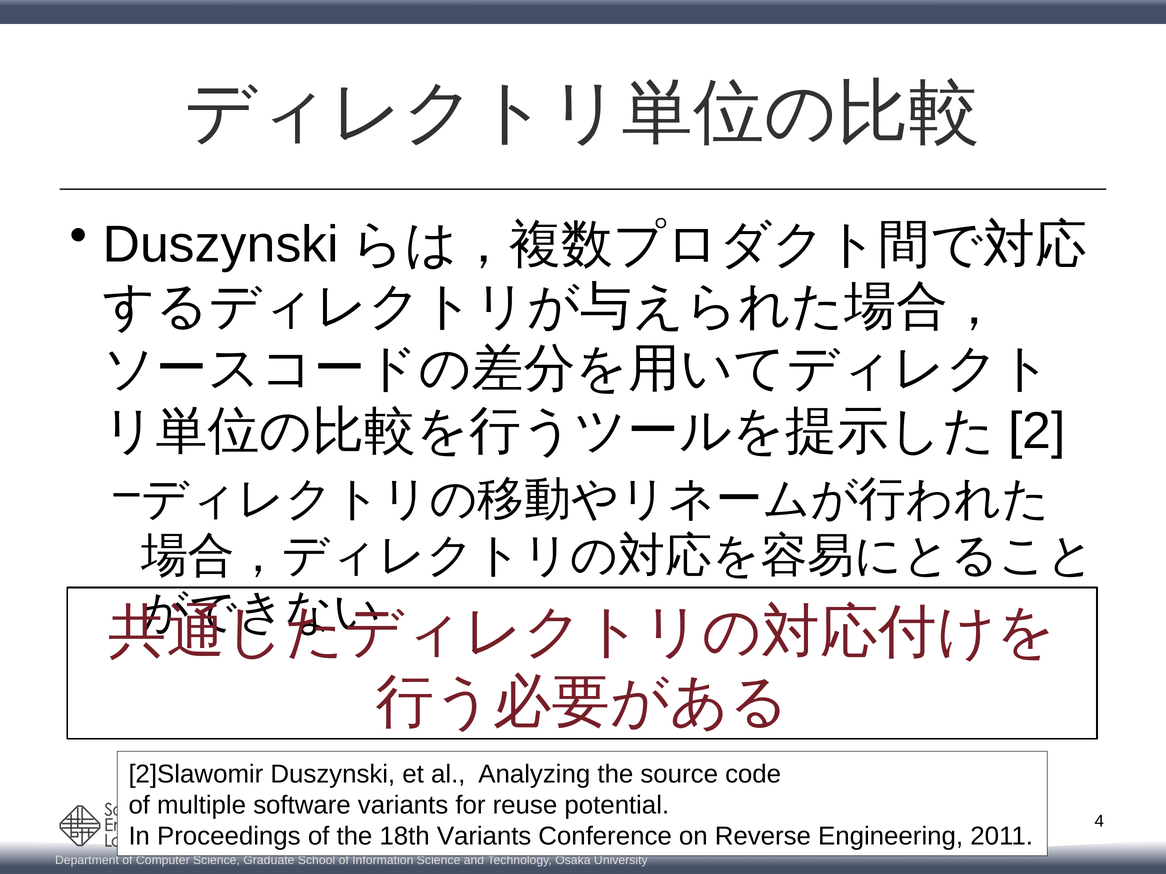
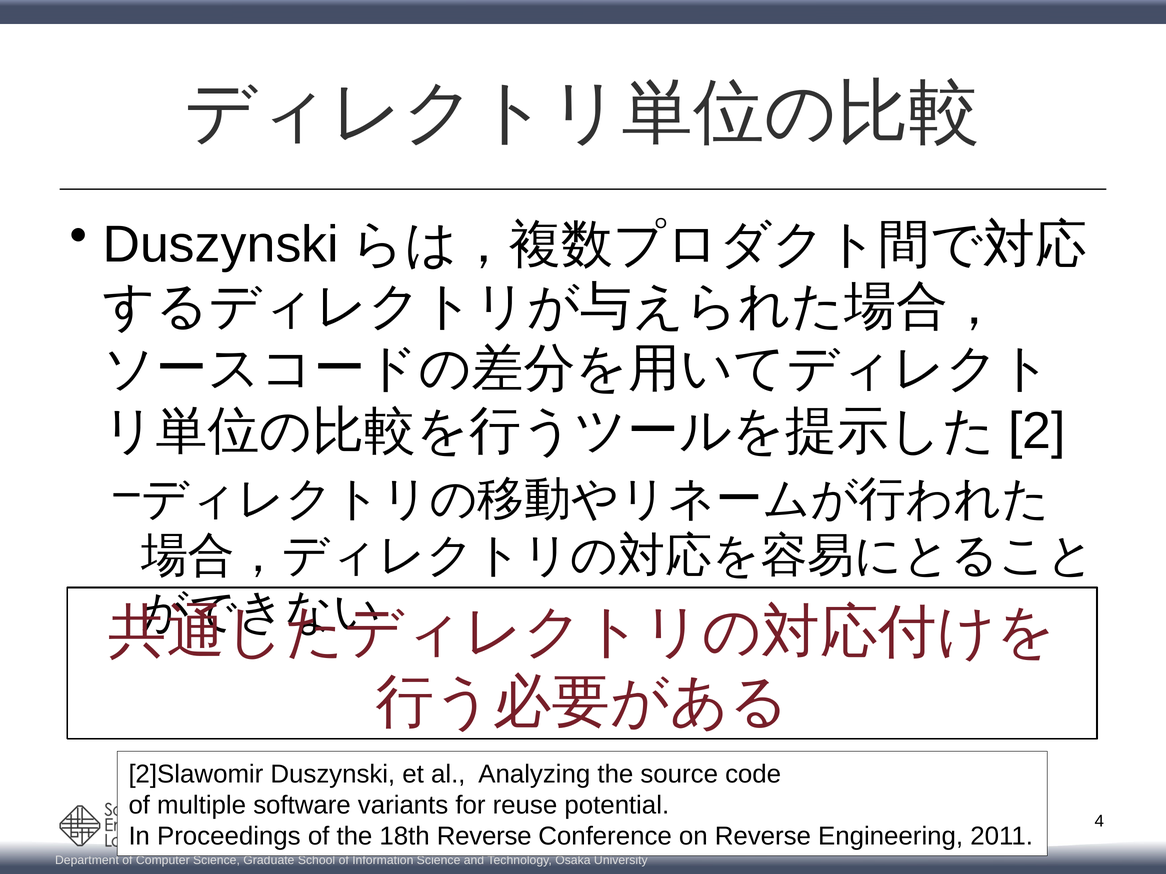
18th Variants: Variants -> Reverse (484, 837)
